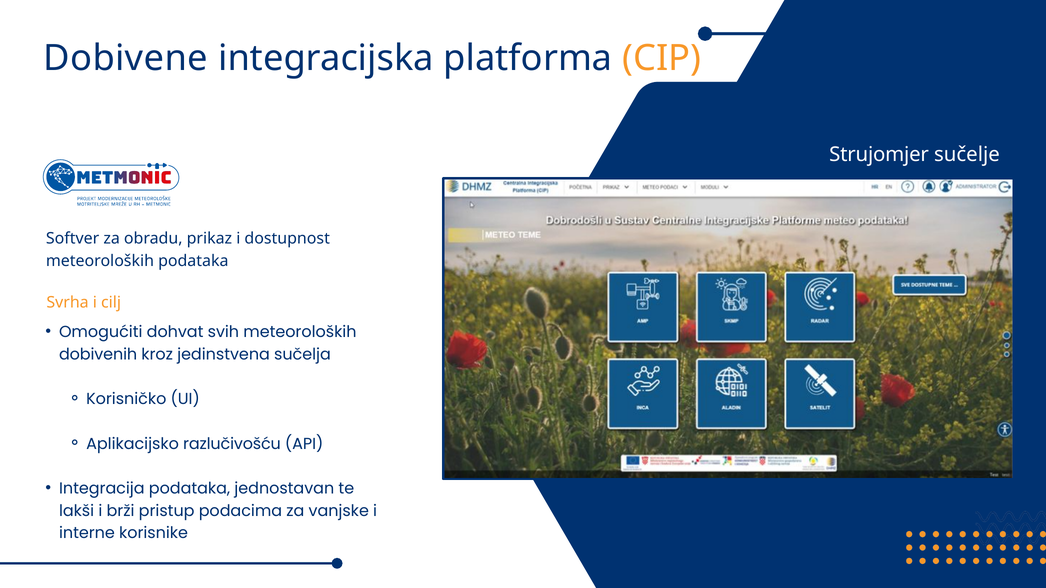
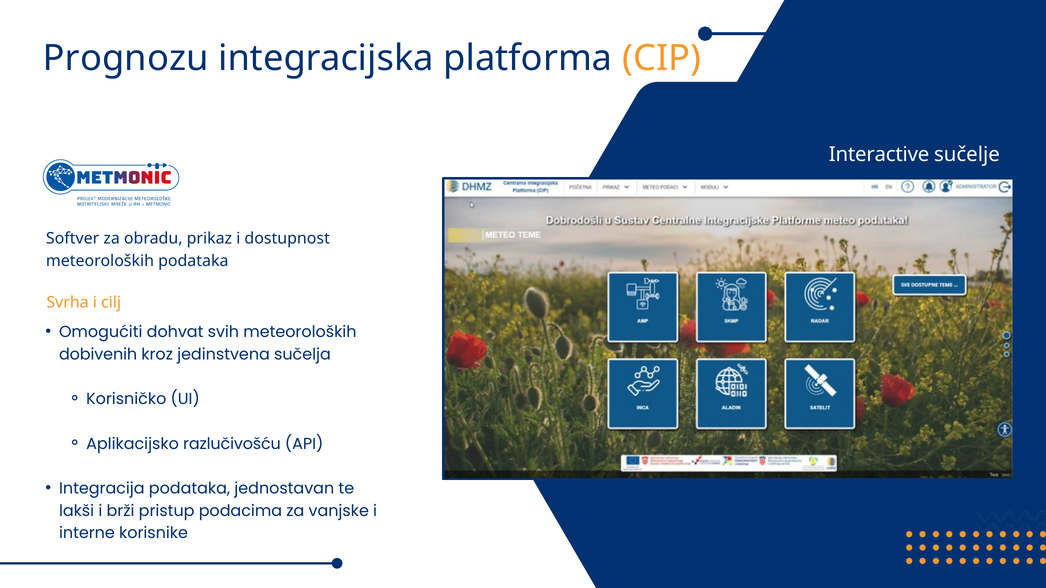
Dobivene: Dobivene -> Prognozu (126, 58)
Strujomjer: Strujomjer -> Interactive (879, 154)
